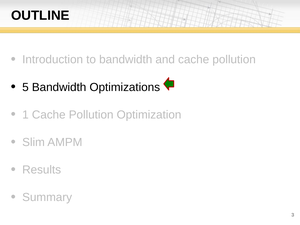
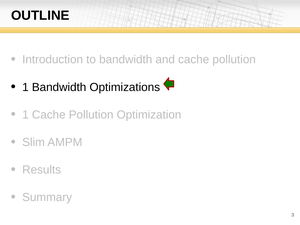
5: 5 -> 1 (25, 87)
